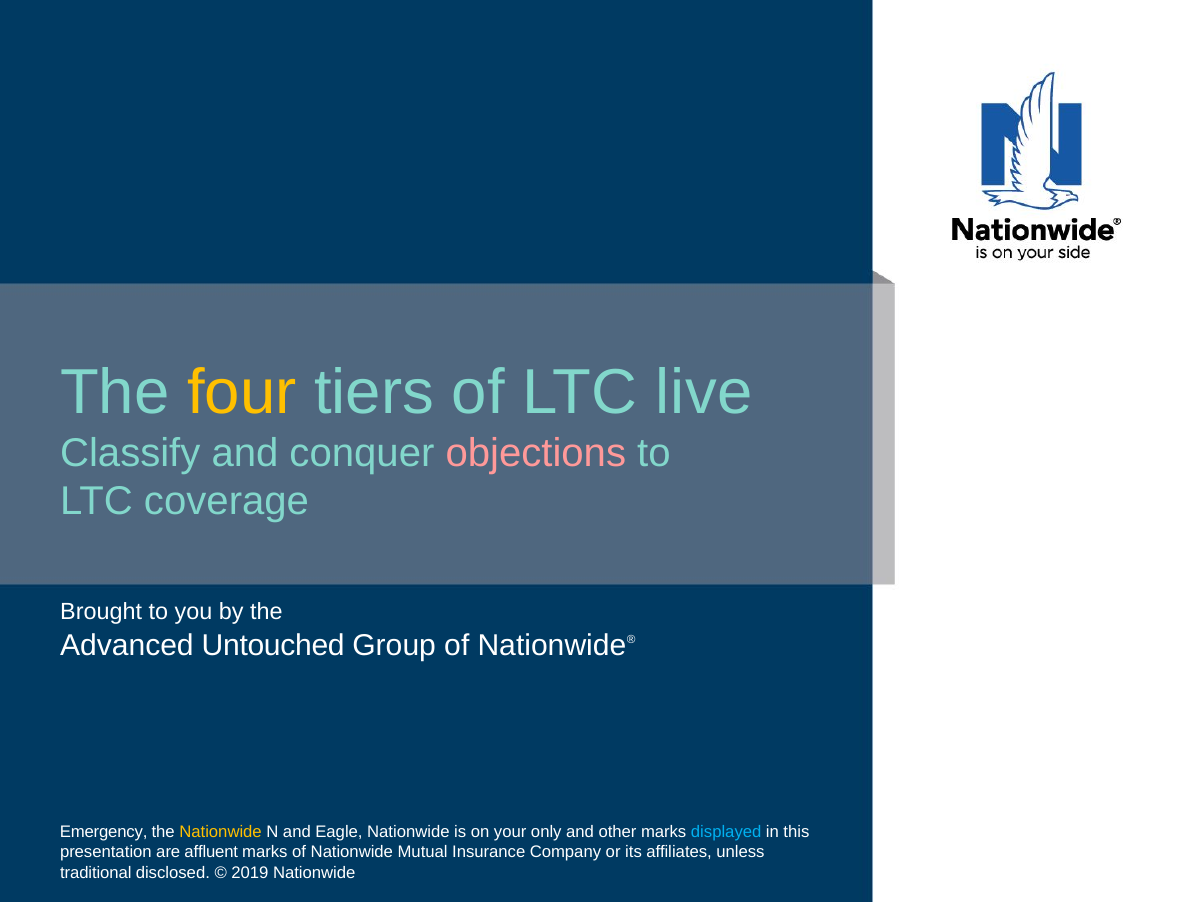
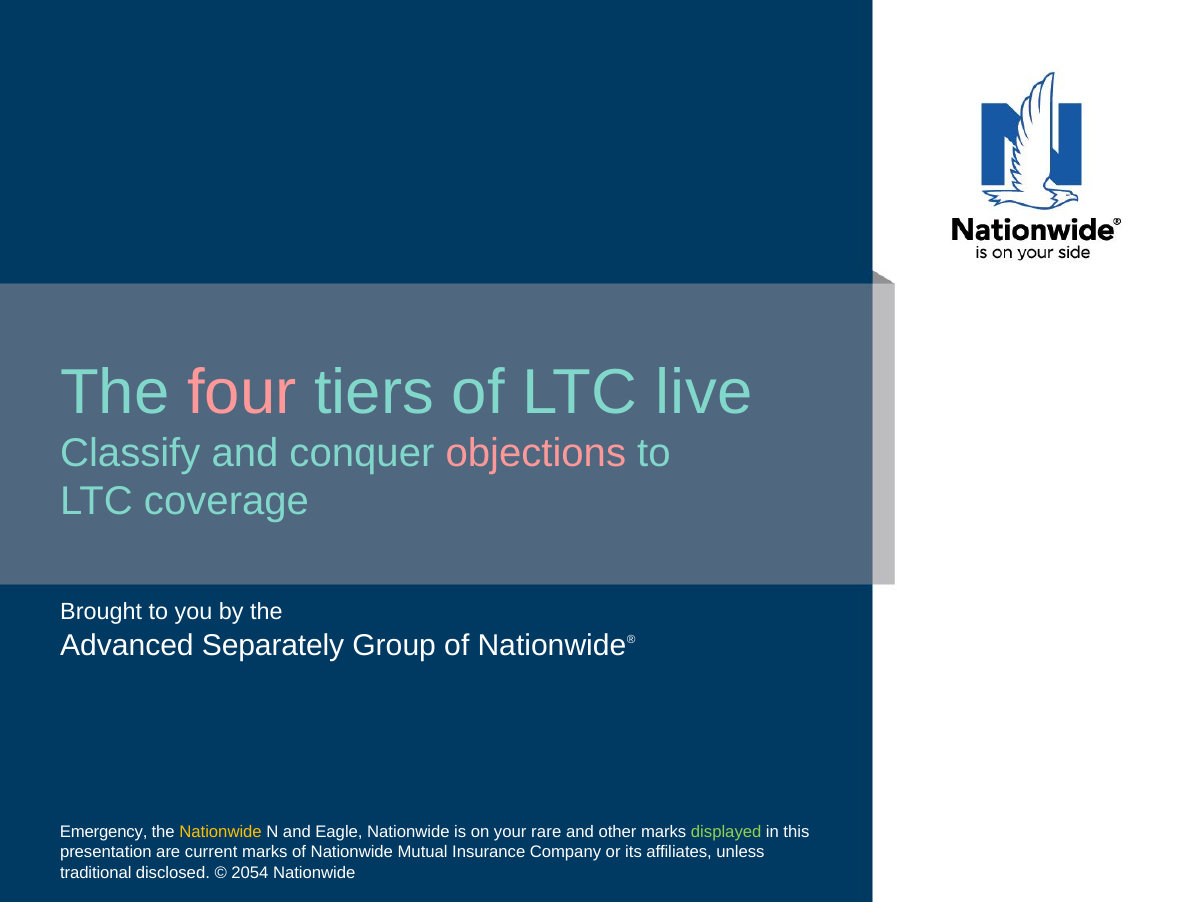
four colour: yellow -> pink (242, 392)
Untouched: Untouched -> Separately (273, 646)
only: only -> rare (546, 833)
displayed colour: light blue -> light green (726, 833)
affluent: affluent -> current (211, 853)
2019: 2019 -> 2054 (250, 873)
